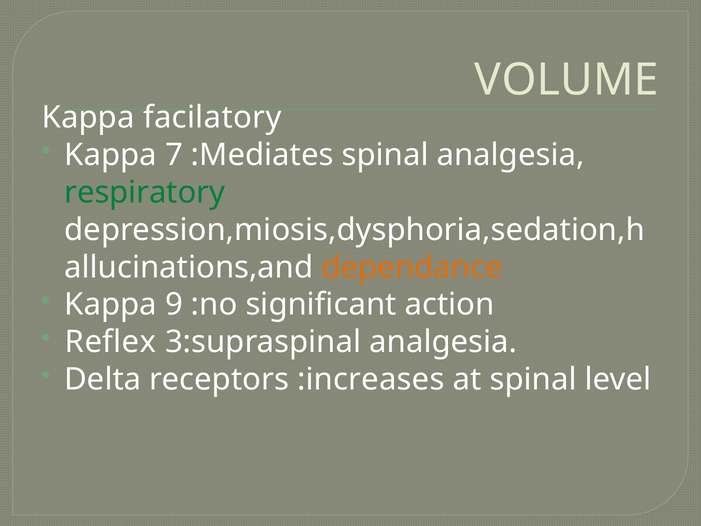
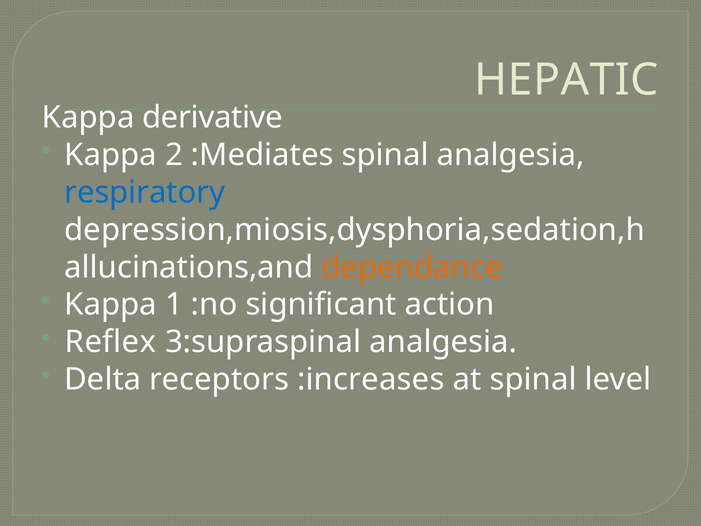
VOLUME: VOLUME -> HEPATIC (567, 80)
facilatory: facilatory -> derivative (213, 117)
7: 7 -> 2 (174, 155)
respiratory colour: green -> blue (145, 192)
9: 9 -> 1 (174, 305)
